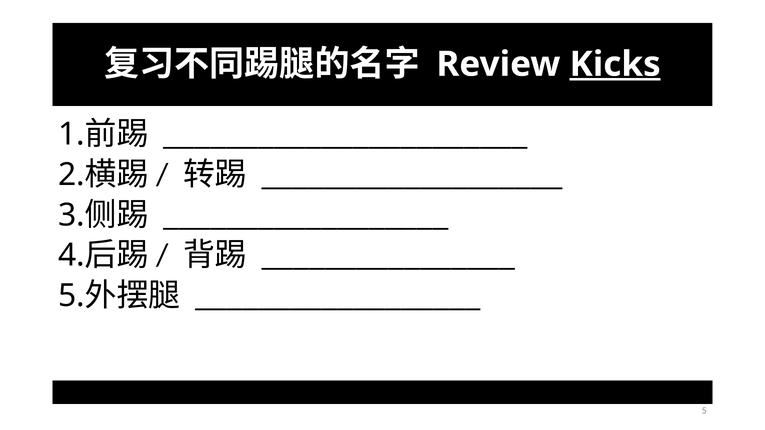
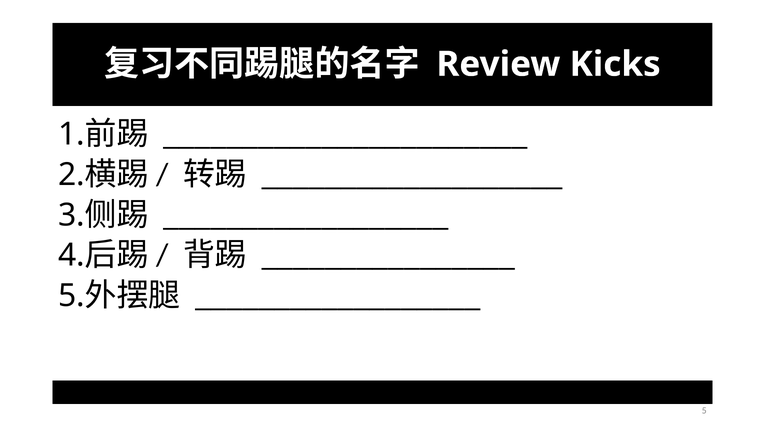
Kicks underline: present -> none (615, 64)
